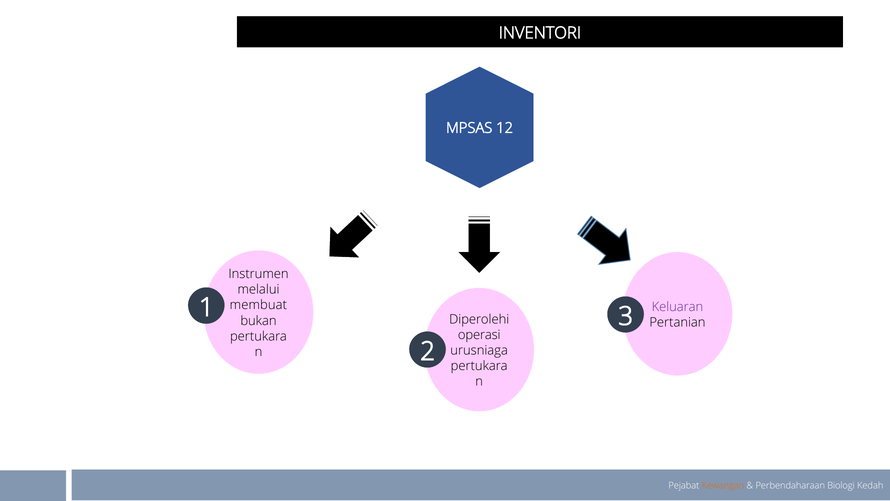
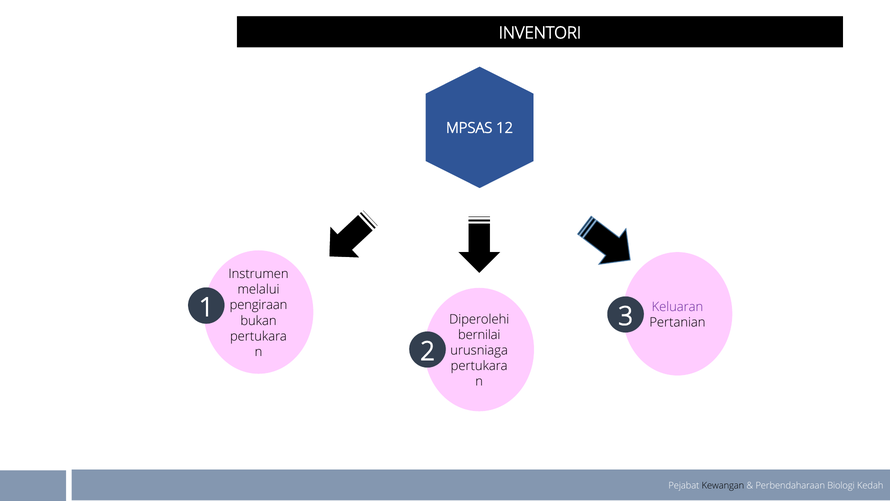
membuat: membuat -> pengiraan (259, 305)
operasi: operasi -> bernilai (479, 335)
Kewangan colour: orange -> black (723, 485)
